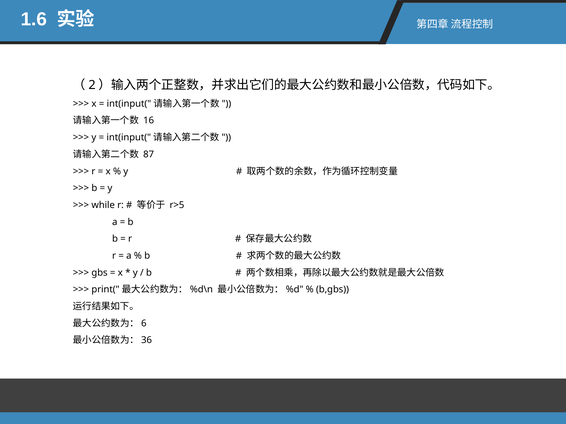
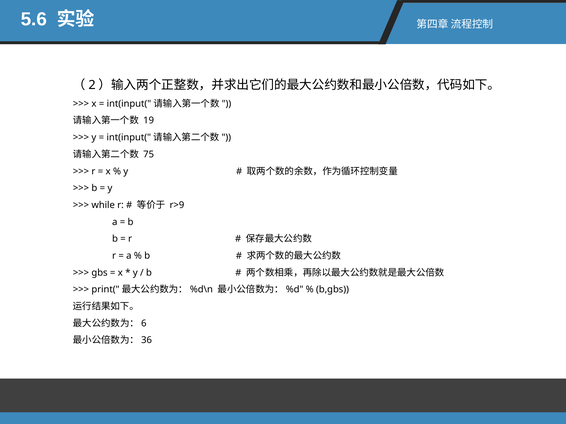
1.6: 1.6 -> 5.6 (34, 19)
16: 16 -> 19 (149, 121)
87: 87 -> 75 (149, 155)
r>5: r>5 -> r>9 (177, 205)
